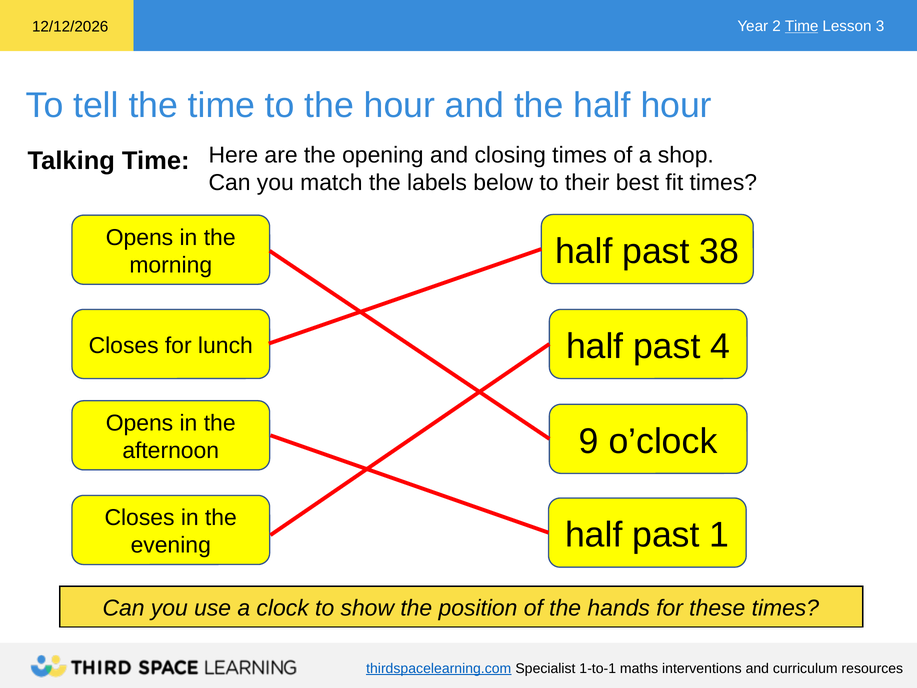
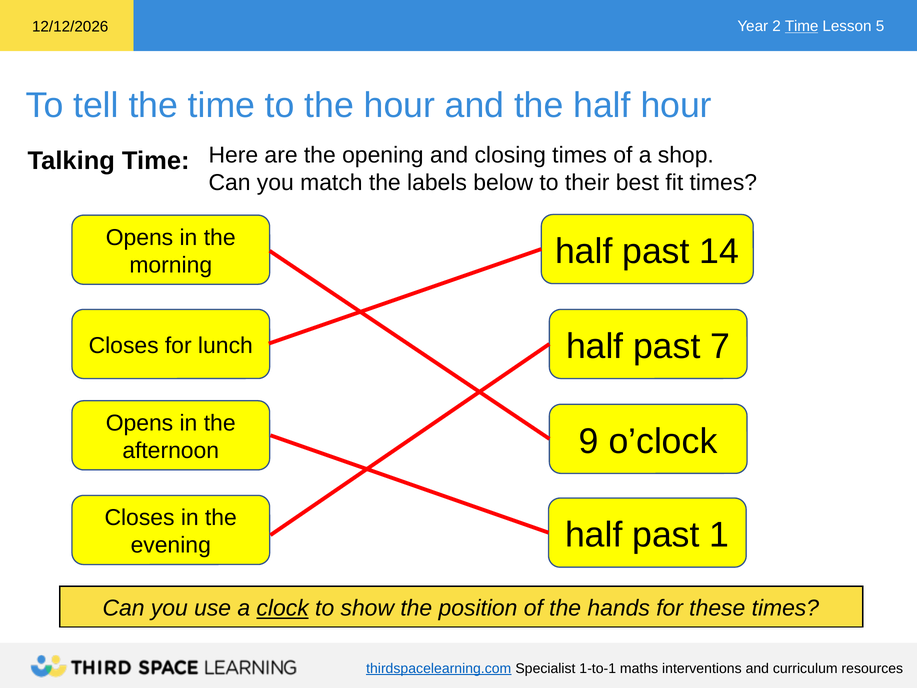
3: 3 -> 5 (880, 26)
38: 38 -> 14 (719, 251)
4: 4 -> 7 (720, 346)
clock underline: none -> present (283, 608)
